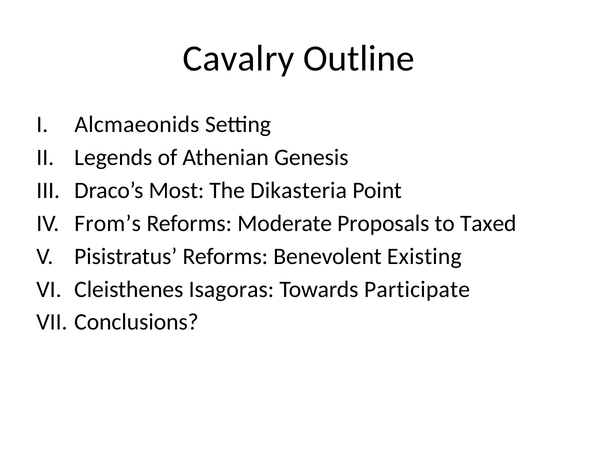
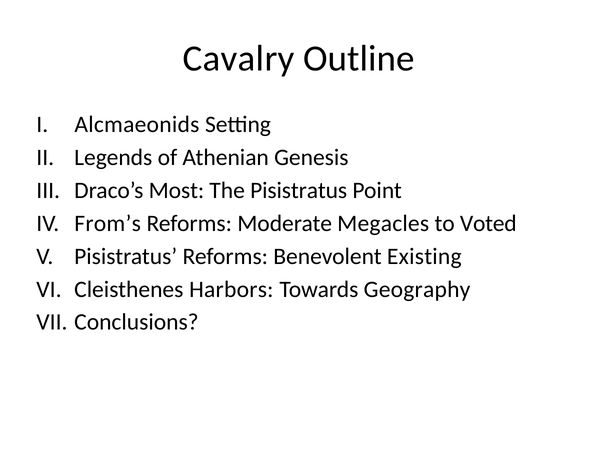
The Dikasteria: Dikasteria -> Pisistratus (299, 191)
Proposals: Proposals -> Megacles (383, 224)
Taxed: Taxed -> Voted (488, 224)
Isagoras: Isagoras -> Harbors (231, 290)
Participate: Participate -> Geography (417, 290)
